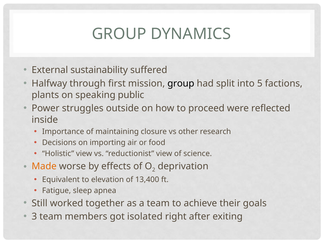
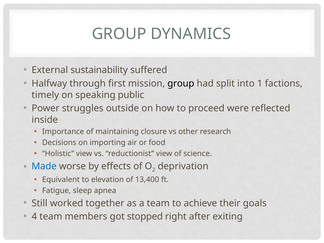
5: 5 -> 1 (260, 84)
plants: plants -> timely (45, 95)
Made colour: orange -> blue (44, 166)
3: 3 -> 4 (34, 217)
isolated: isolated -> stopped (145, 217)
